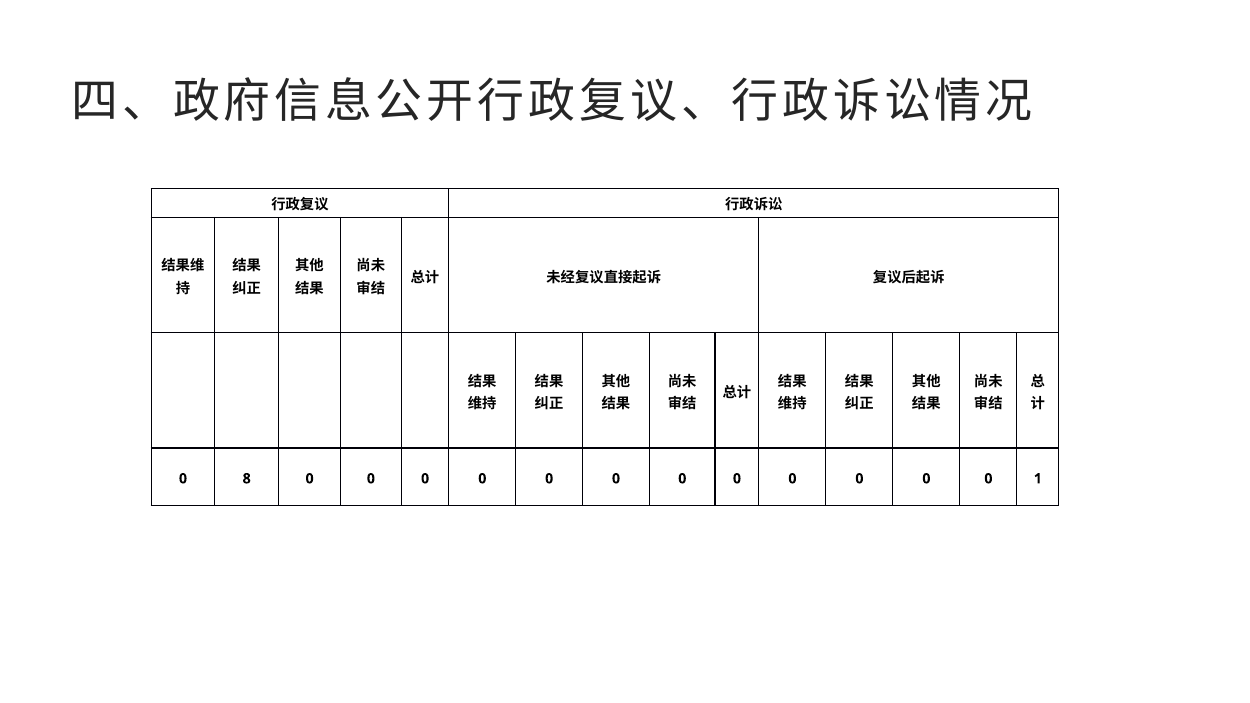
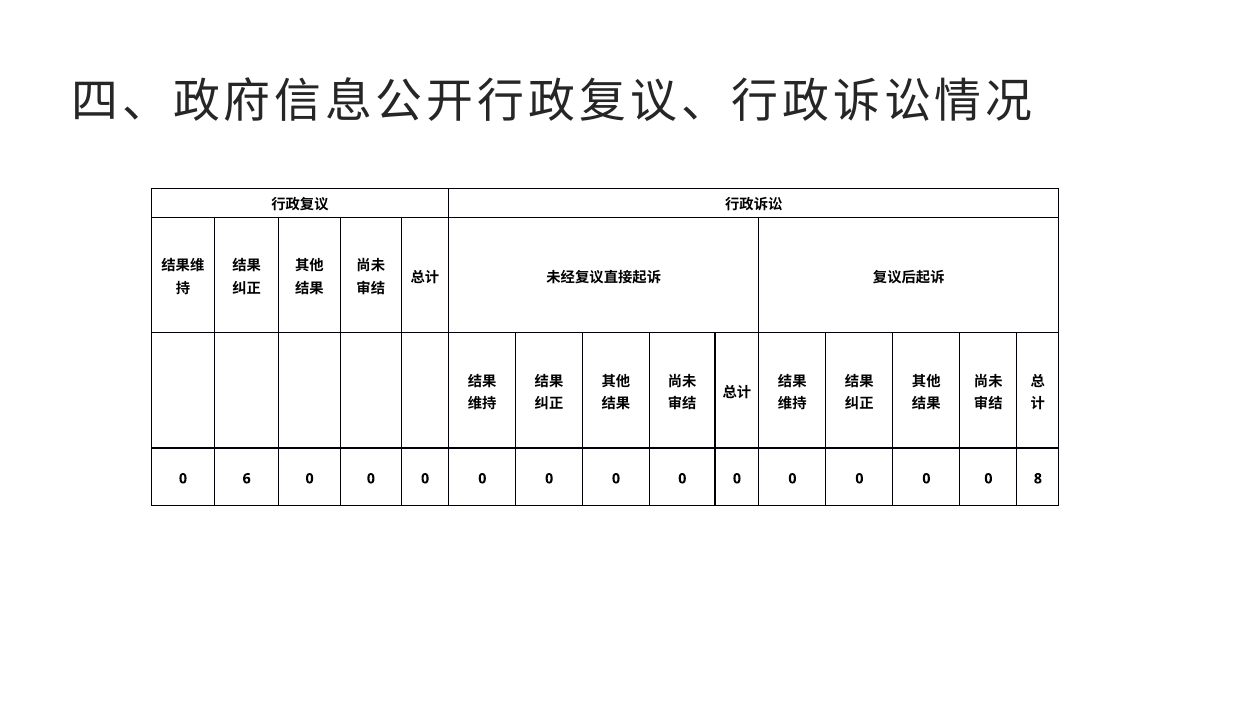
8: 8 -> 6 (247, 479)
1: 1 -> 8 (1038, 479)
